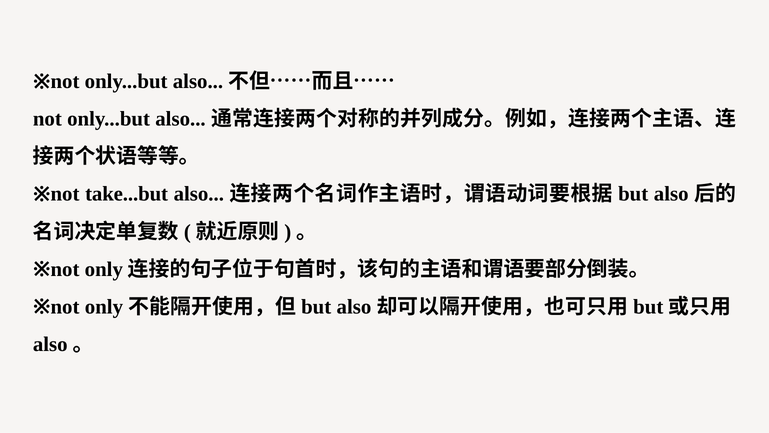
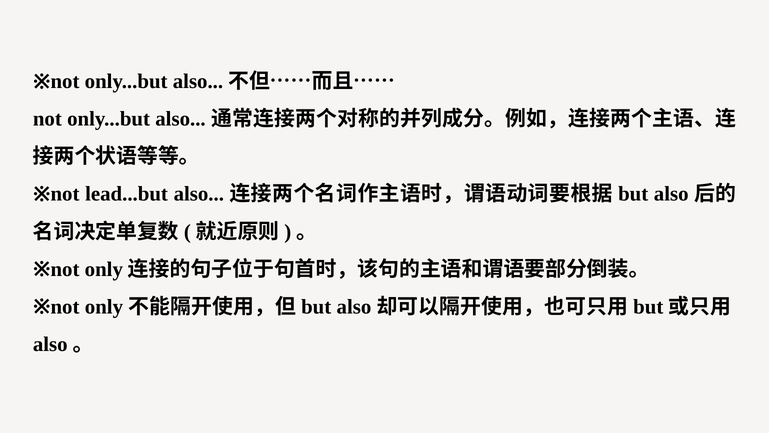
take...but: take...but -> lead...but (127, 194)
